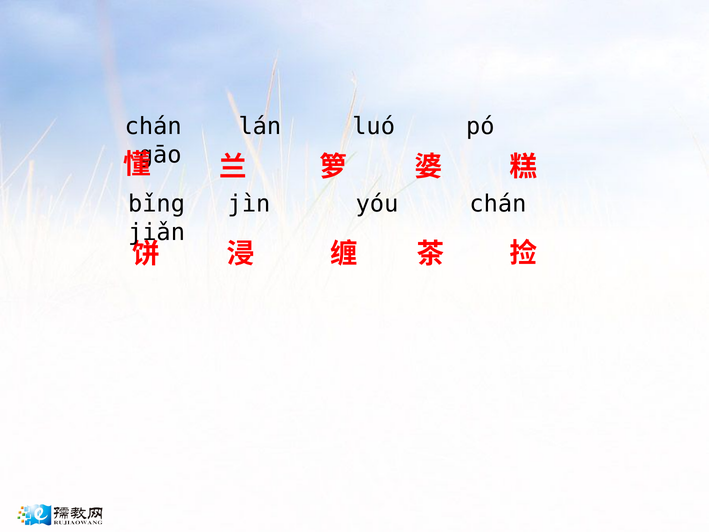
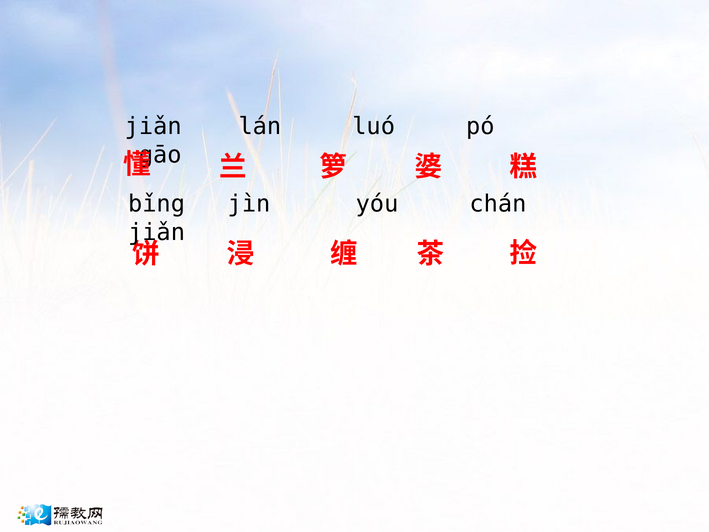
chán: chán -> jiǎn (153, 126)
